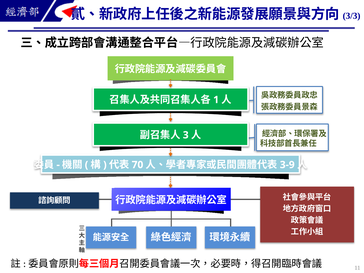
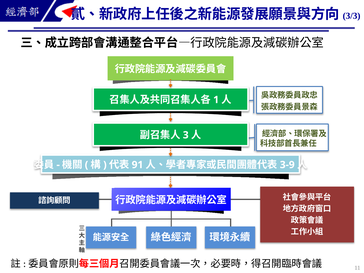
70: 70 -> 91 (137, 165)
